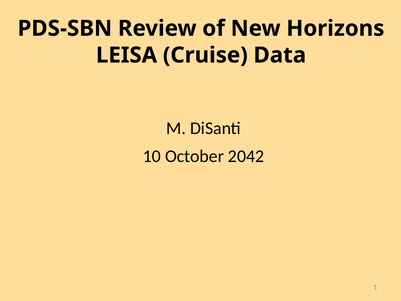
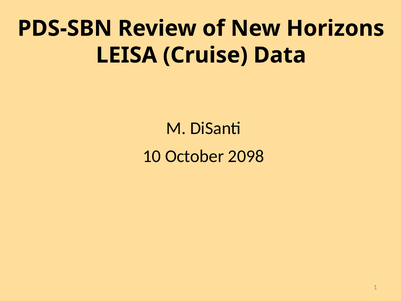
2042: 2042 -> 2098 (246, 156)
